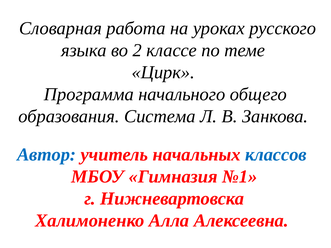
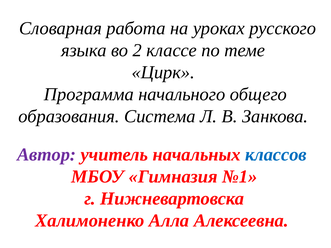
Автор colour: blue -> purple (47, 155)
